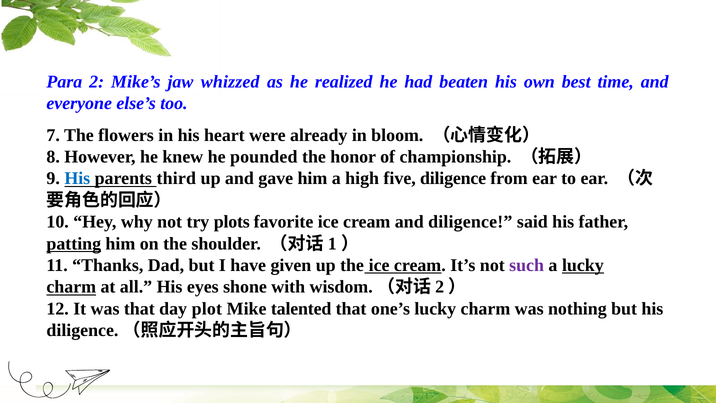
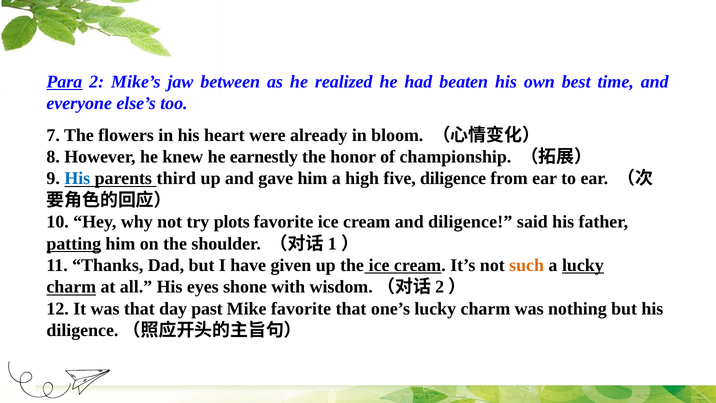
Para underline: none -> present (64, 82)
whizzed: whizzed -> between (230, 82)
pounded: pounded -> earnestly (264, 157)
such colour: purple -> orange (527, 265)
plot: plot -> past (207, 309)
Mike talented: talented -> favorite (301, 309)
